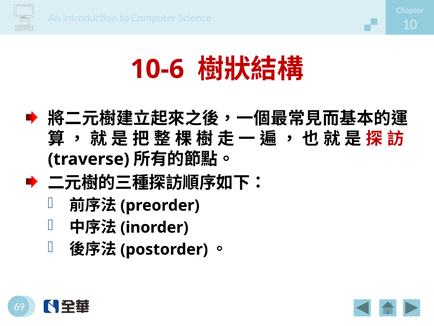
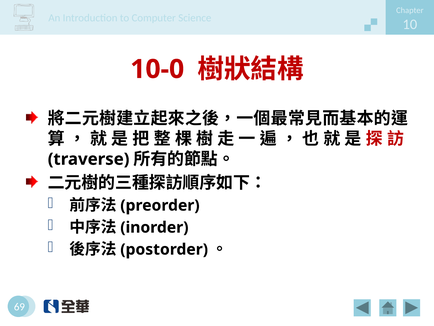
10-6: 10-6 -> 10-0 (157, 69)
